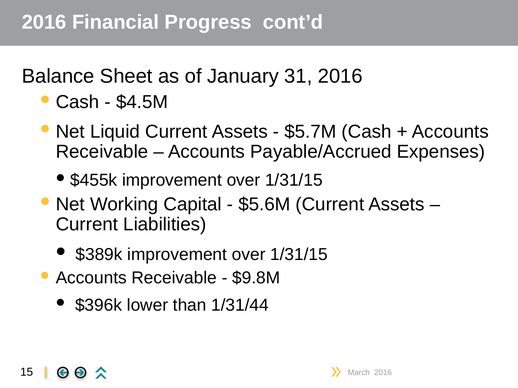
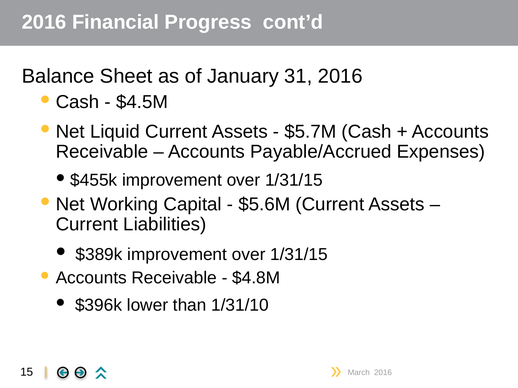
$9.8M: $9.8M -> $4.8M (256, 278)
1/31/44: 1/31/44 -> 1/31/10 (240, 305)
